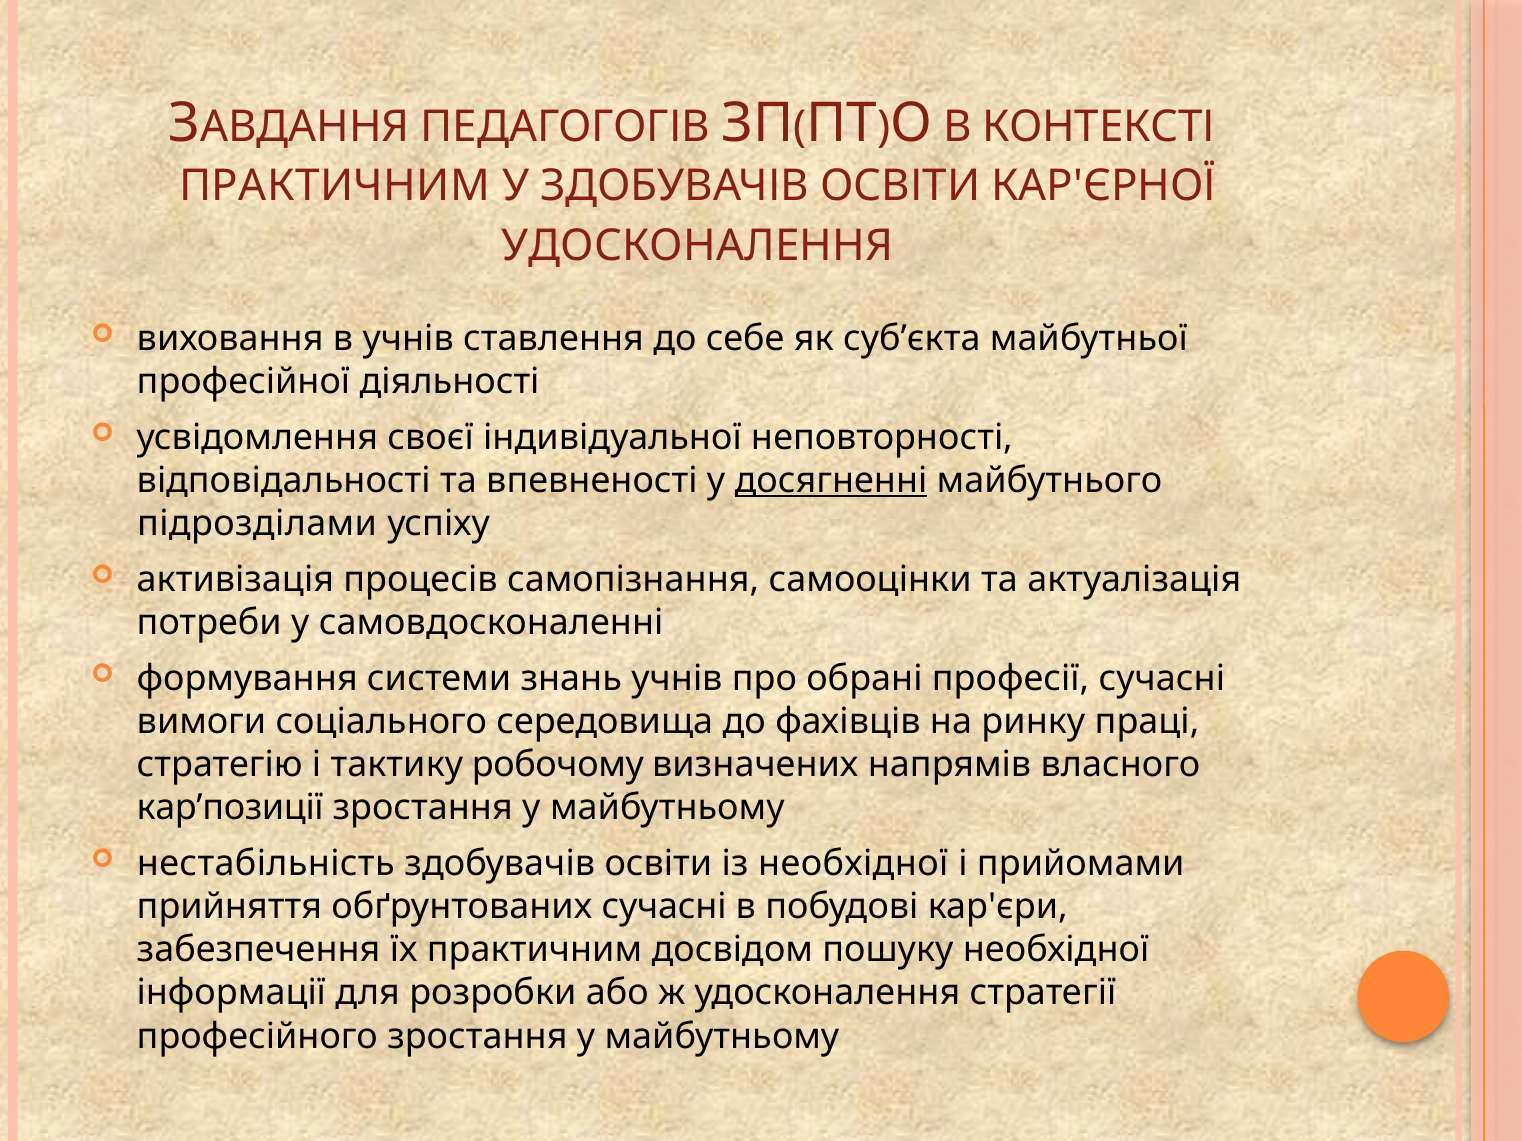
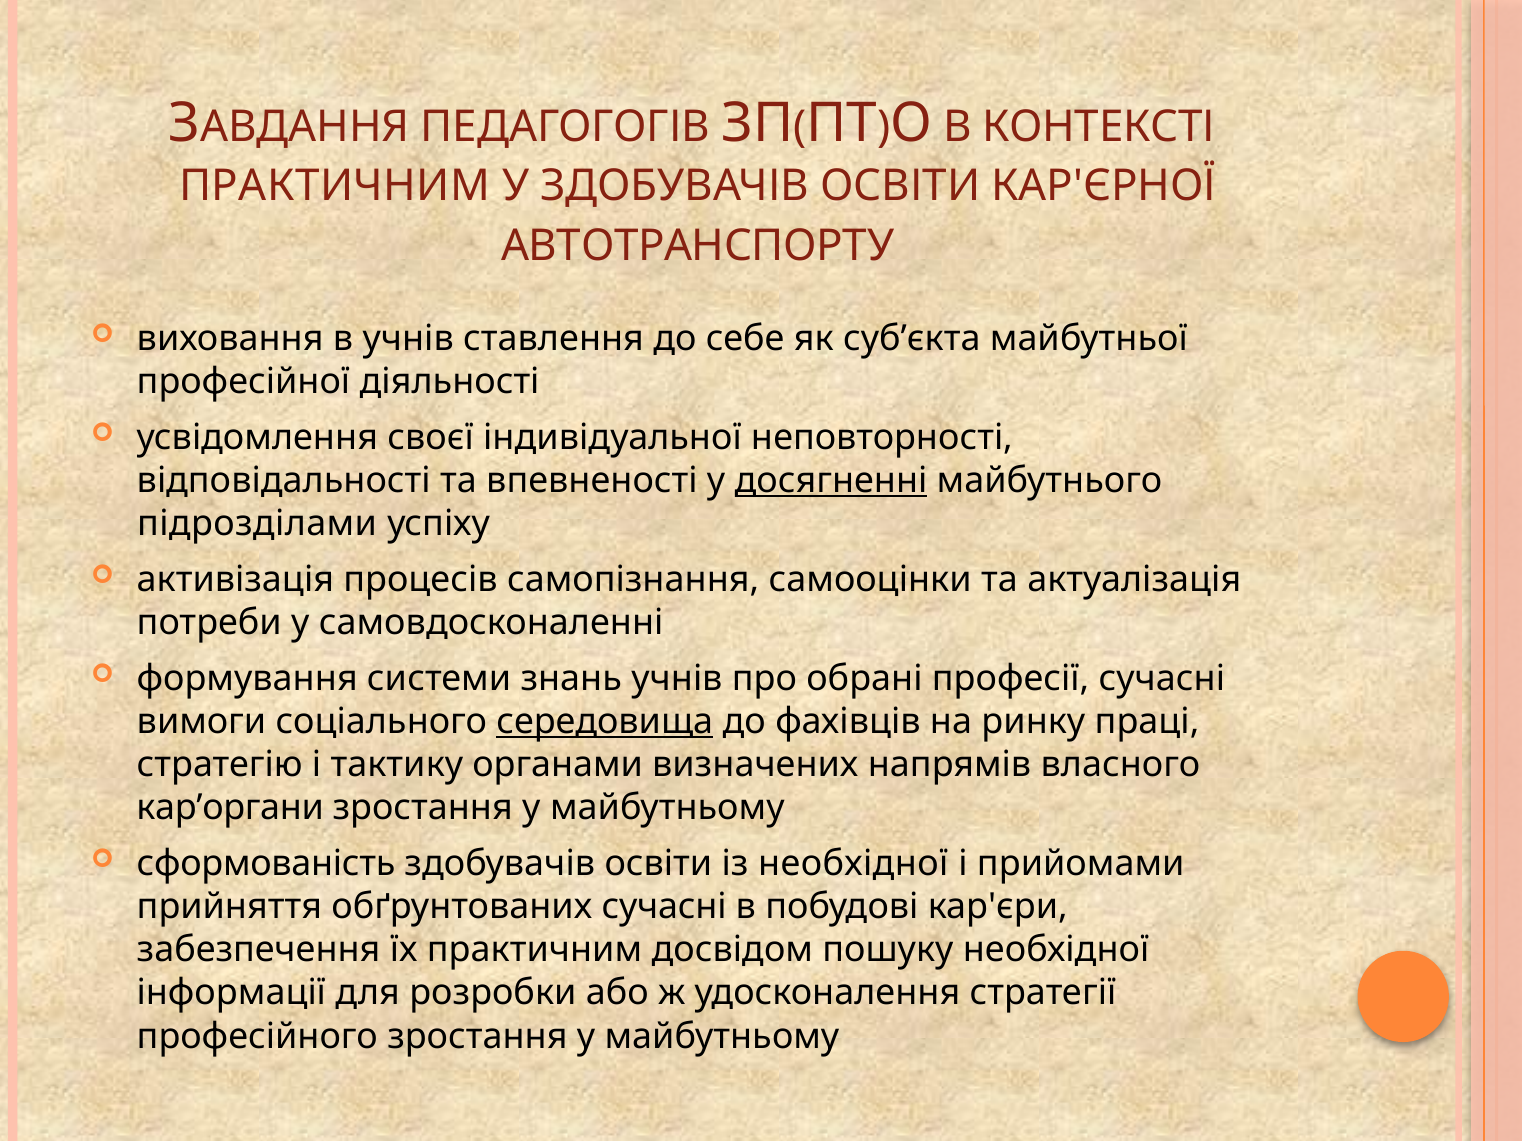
УДОСКОНАЛЕННЯ: УДОСКОНАЛЕННЯ -> АВТОТРАНСПОРТУ (698, 246)
середовища underline: none -> present (605, 722)
робочому: робочому -> органами (558, 765)
кар’позиції: кар’позиції -> кар’органи (230, 808)
нестабільність: нестабільність -> сформованість (266, 864)
